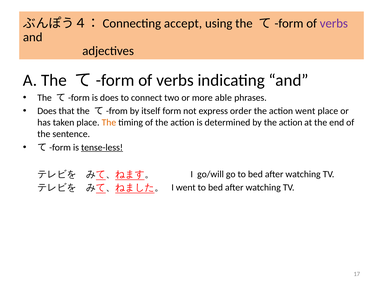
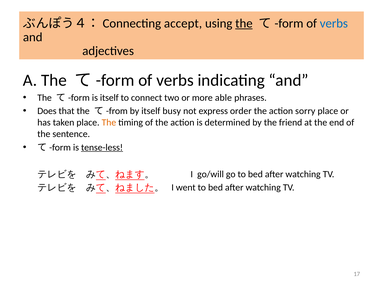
the underline: none -> present (244, 23)
verbs colour: purple -> blue (334, 23)
is does: does -> itself (109, 98)
form: form -> busy (172, 111)
action went: went -> sorry (305, 111)
by the action: action -> friend (291, 123)
